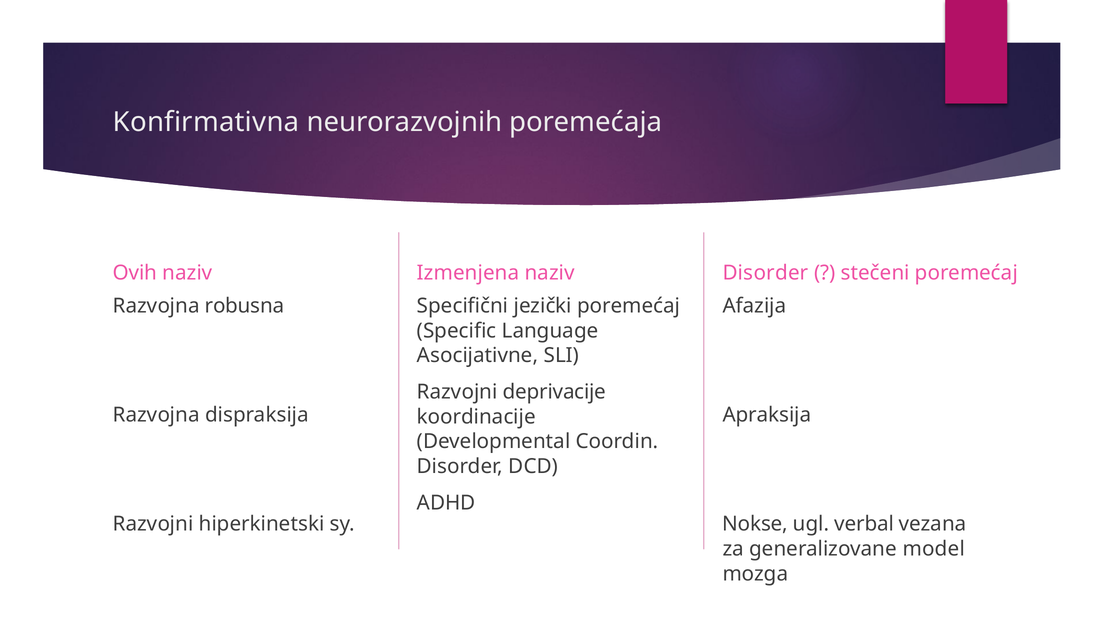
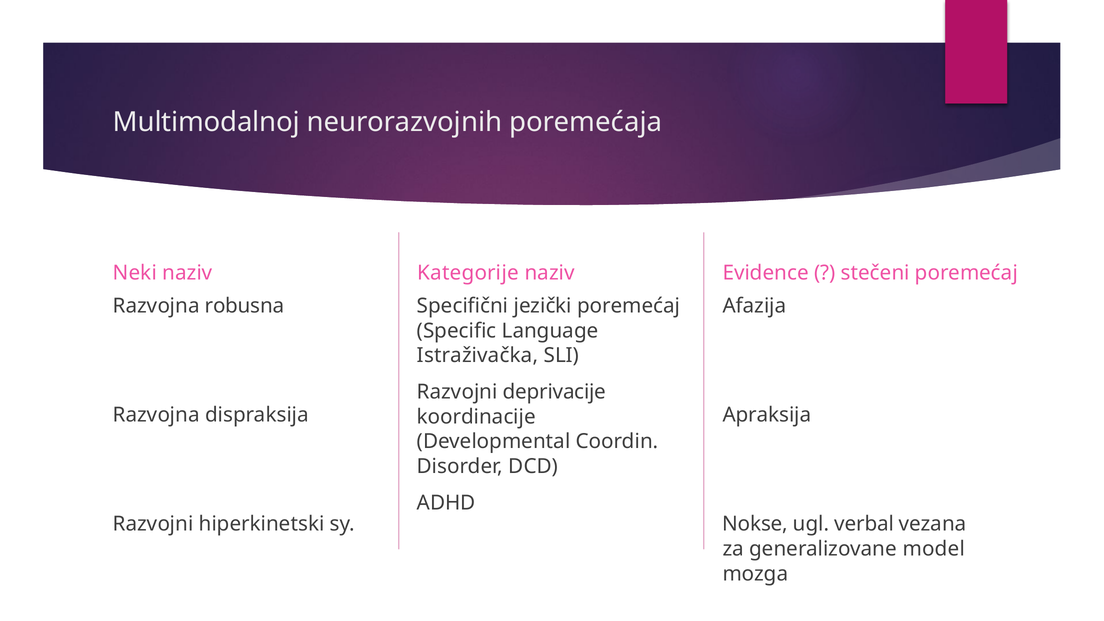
Konfirmativna: Konfirmativna -> Multimodalnoj (206, 122)
Ovih: Ovih -> Neki (135, 273)
Izmenjena: Izmenjena -> Kategorije (468, 273)
Disorder: Disorder -> Evidence (766, 273)
Asocijativne: Asocijativne -> Istraživačka (478, 356)
